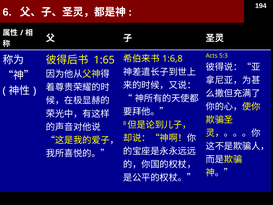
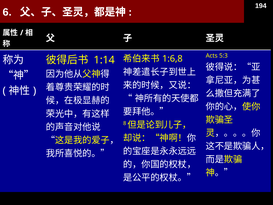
1:65: 1:65 -> 1:14 (104, 60)
